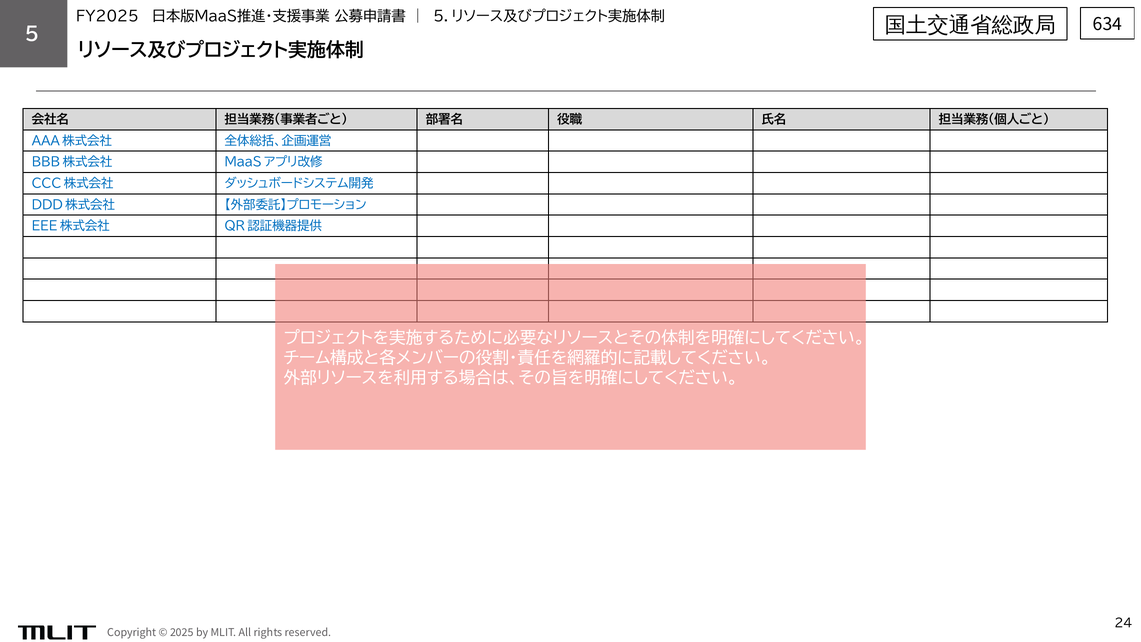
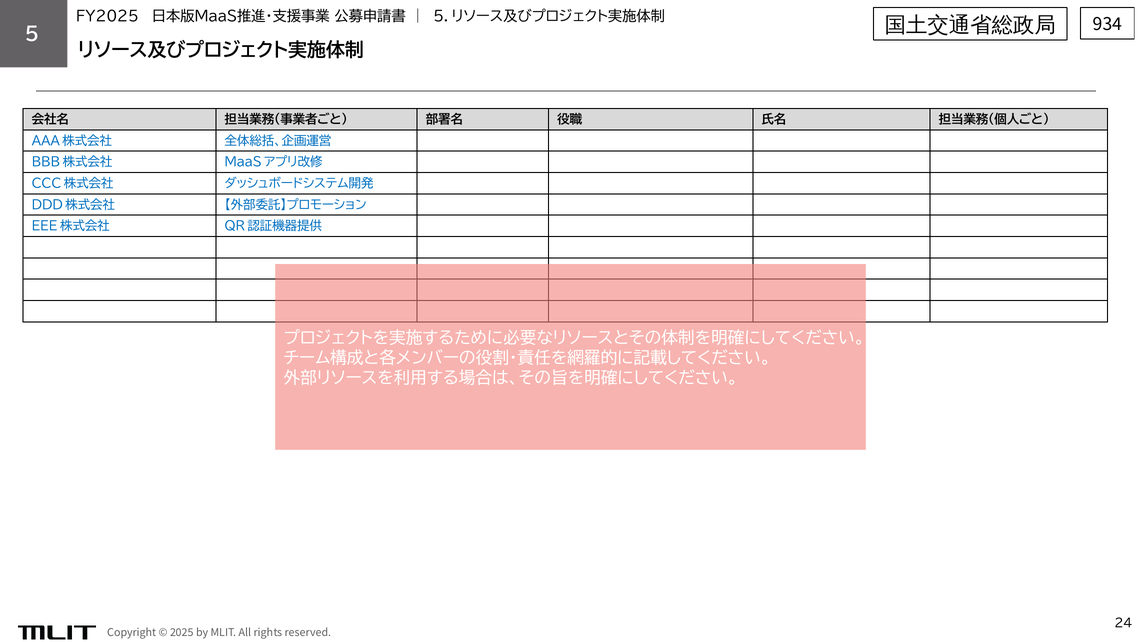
634: 634 -> 934 (1107, 24)
